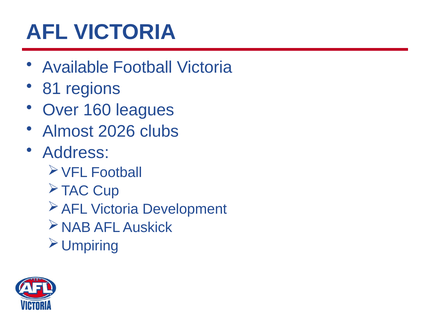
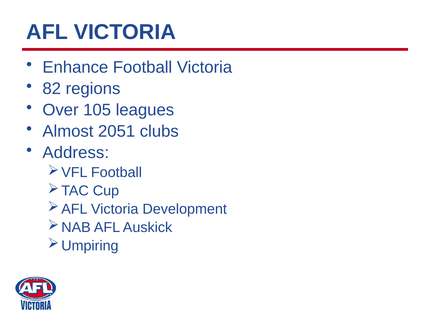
Available: Available -> Enhance (75, 67)
81: 81 -> 82 (52, 89)
160: 160 -> 105 (97, 110)
2026: 2026 -> 2051 (117, 132)
